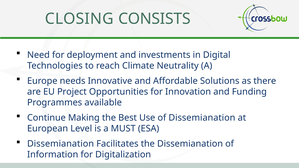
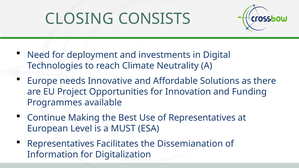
of Dissemianation: Dissemianation -> Representatives (202, 118)
Dissemianation: Dissemianation -> Representatives (61, 144)
